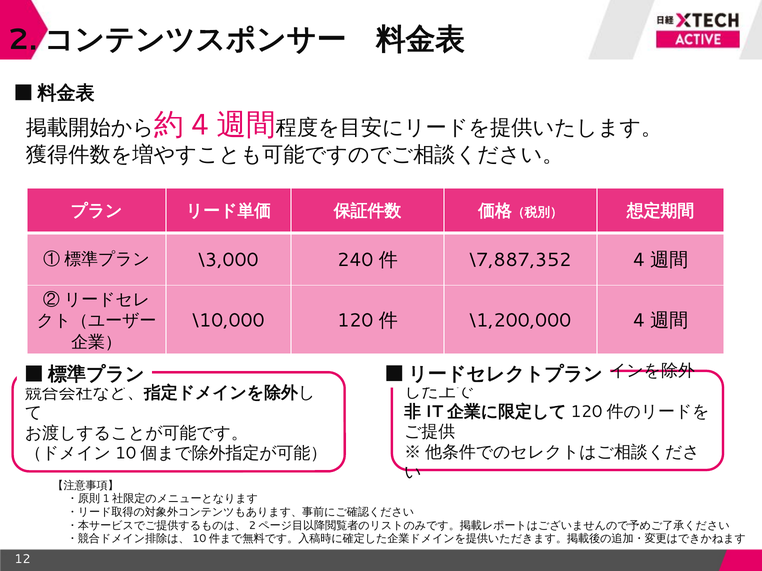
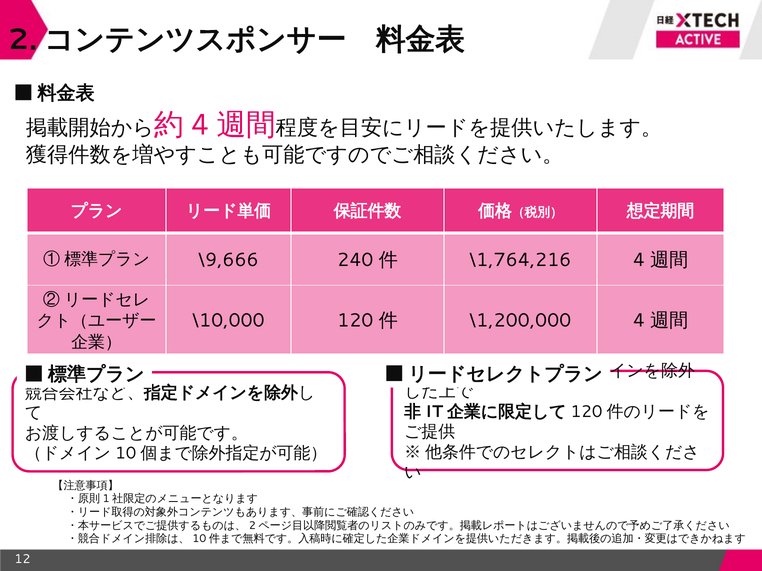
\3,000: \3,000 -> \9,666 (229, 260)
\7,887,352: \7,887,352 -> \1,764,216 (520, 260)
